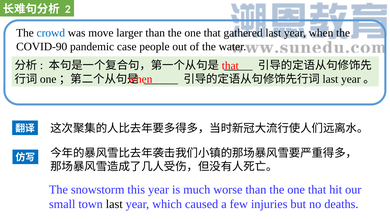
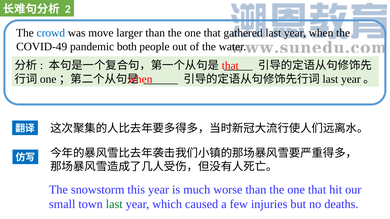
COVID-90: COVID-90 -> COVID-49 (42, 47)
case: case -> both (127, 47)
last colour: black -> green (114, 205)
